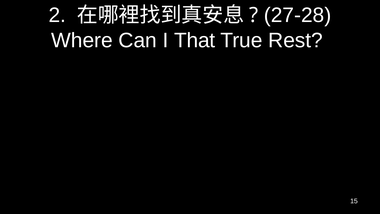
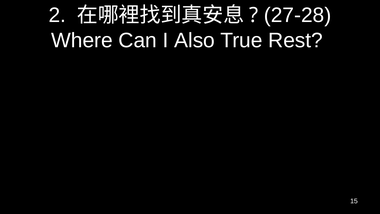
That: That -> Also (195, 40)
